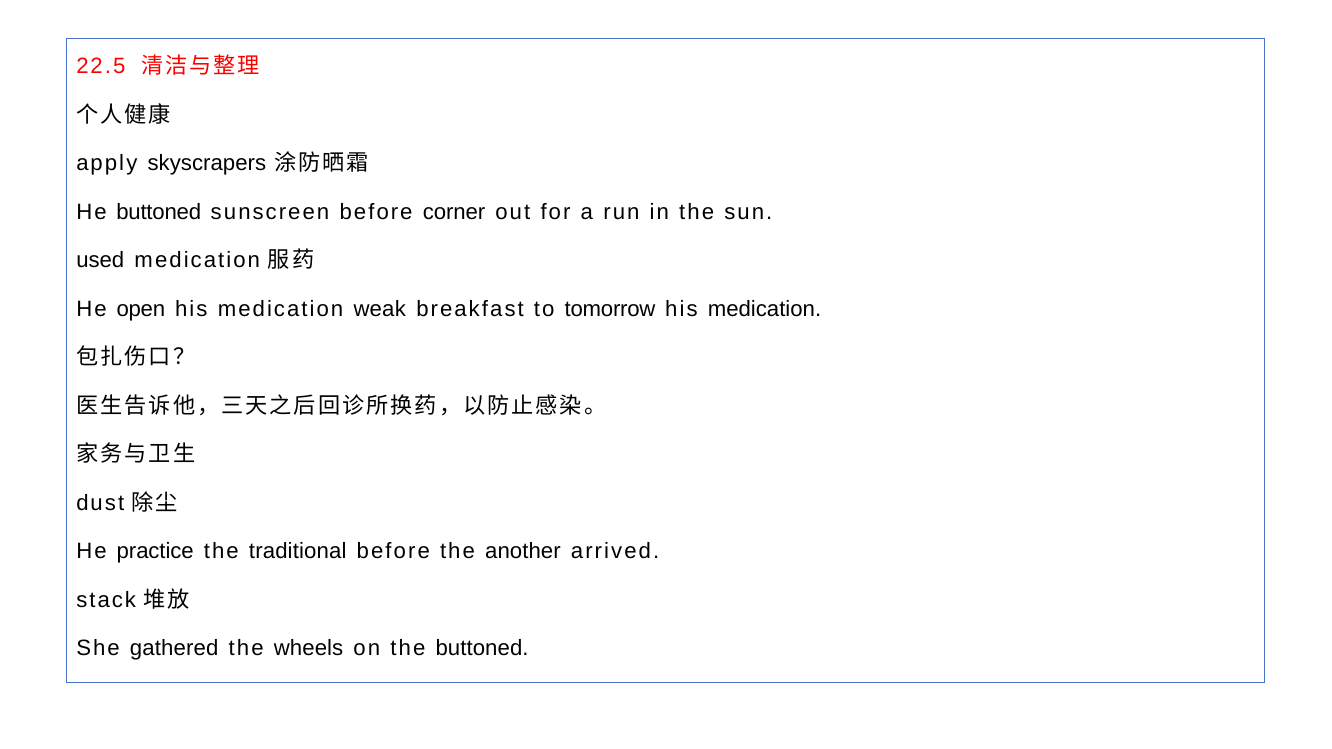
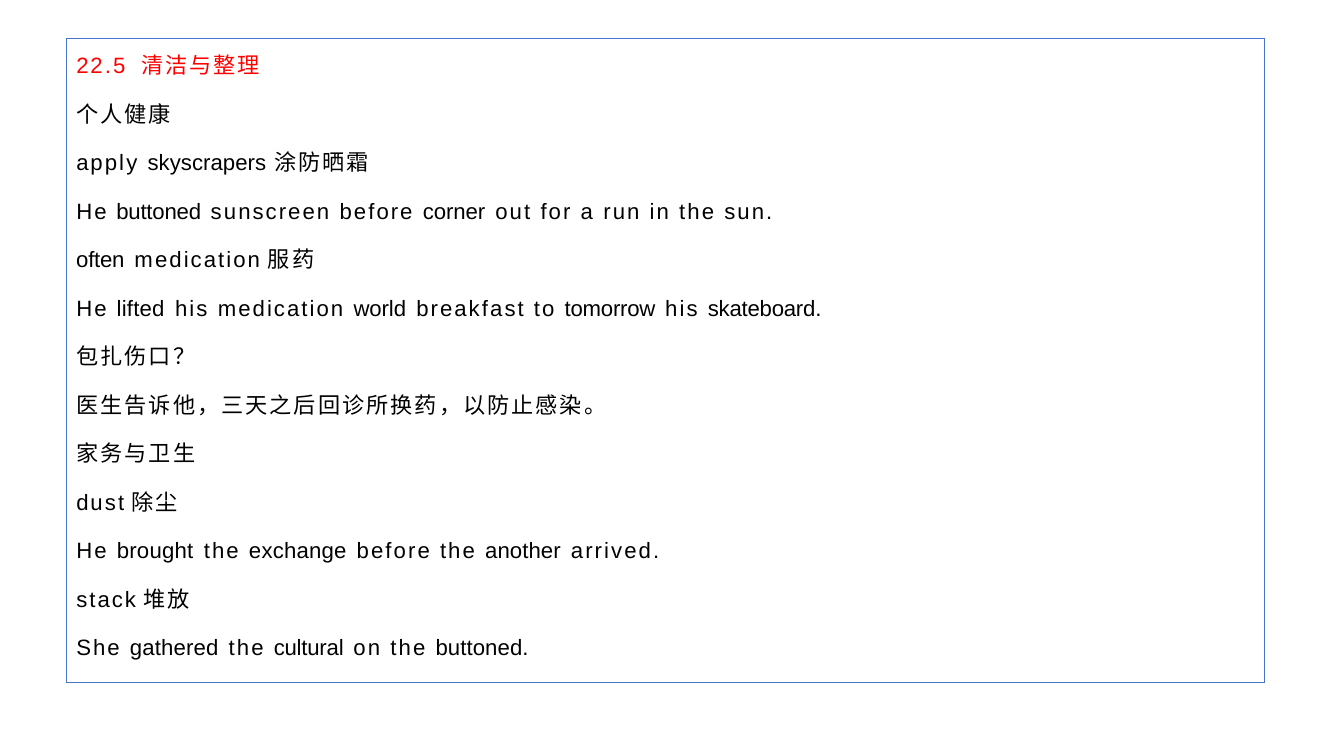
used: used -> often (100, 261)
open: open -> lifted (141, 309)
weak: weak -> world (380, 309)
medication: medication -> skateboard (765, 309)
practice: practice -> brought (155, 551)
traditional: traditional -> exchange (298, 551)
wheels: wheels -> cultural (309, 648)
